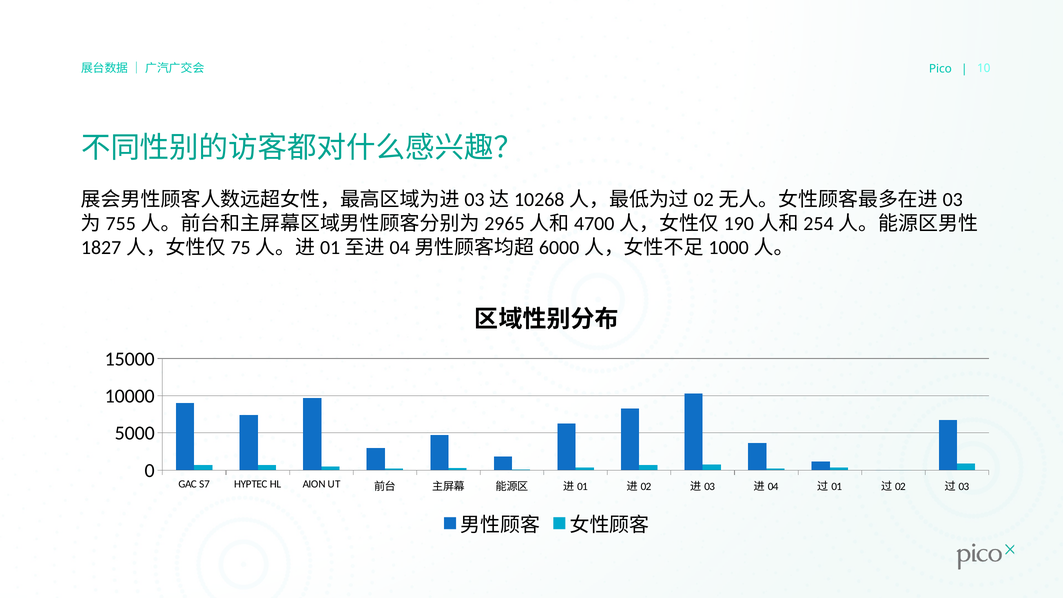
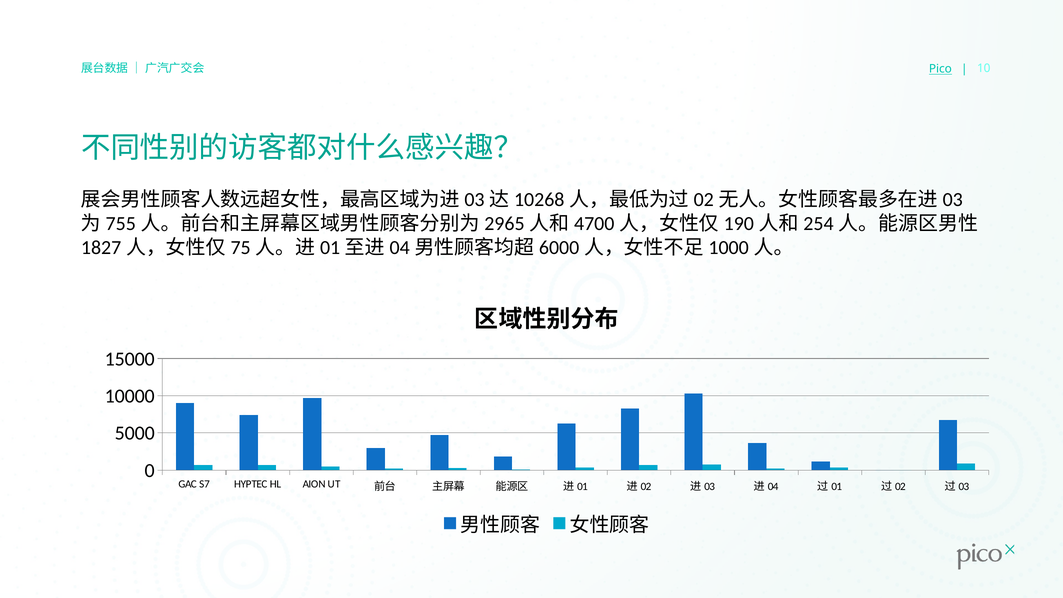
Pico underline: none -> present (940, 69)
